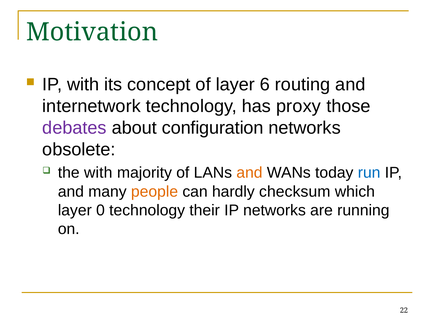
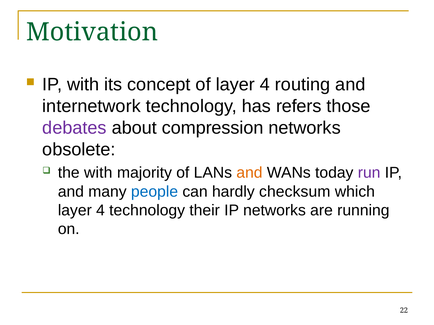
of layer 6: 6 -> 4 (265, 85)
proxy: proxy -> refers (299, 106)
configuration: configuration -> compression (213, 128)
run colour: blue -> purple (369, 173)
people colour: orange -> blue (155, 192)
0: 0 -> 4 (101, 211)
